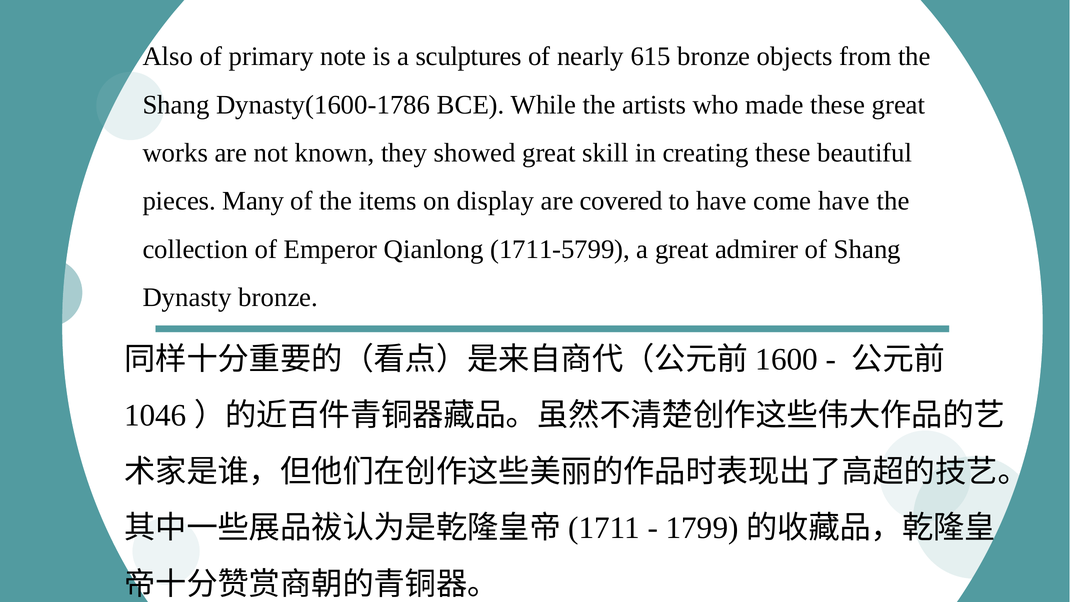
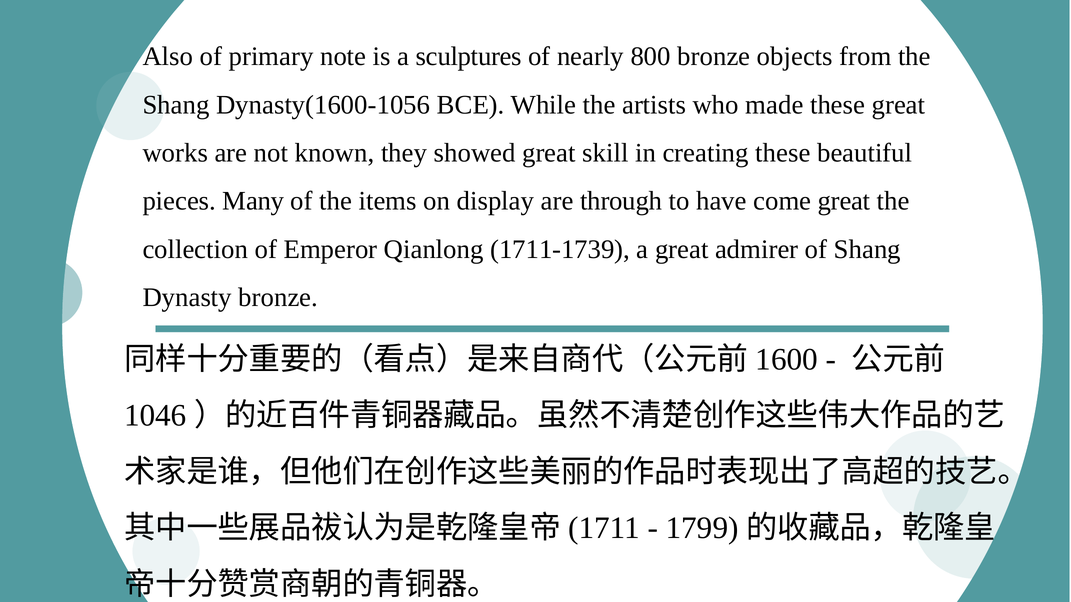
615: 615 -> 800 (651, 57)
Dynasty(1600-1786: Dynasty(1600-1786 -> Dynasty(1600-1056 (323, 105)
covered: covered -> through (621, 201)
come have: have -> great (844, 201)
1711-5799: 1711-5799 -> 1711-1739 (560, 249)
